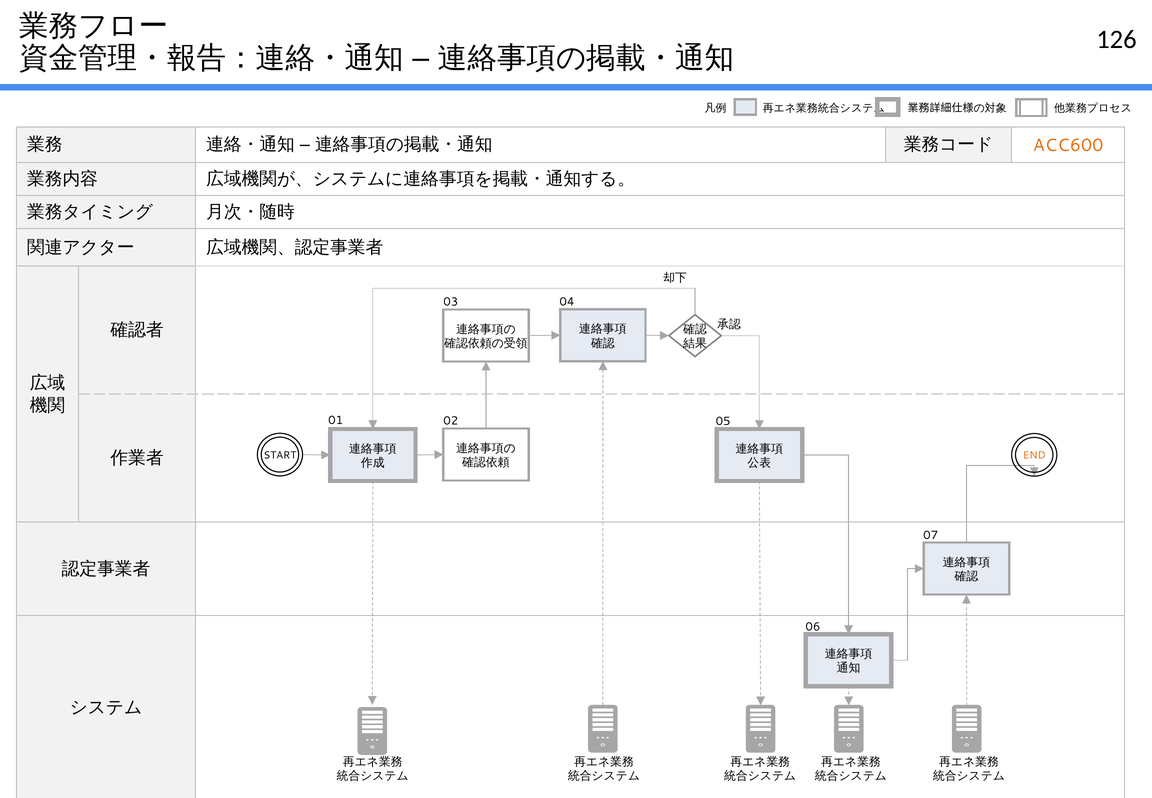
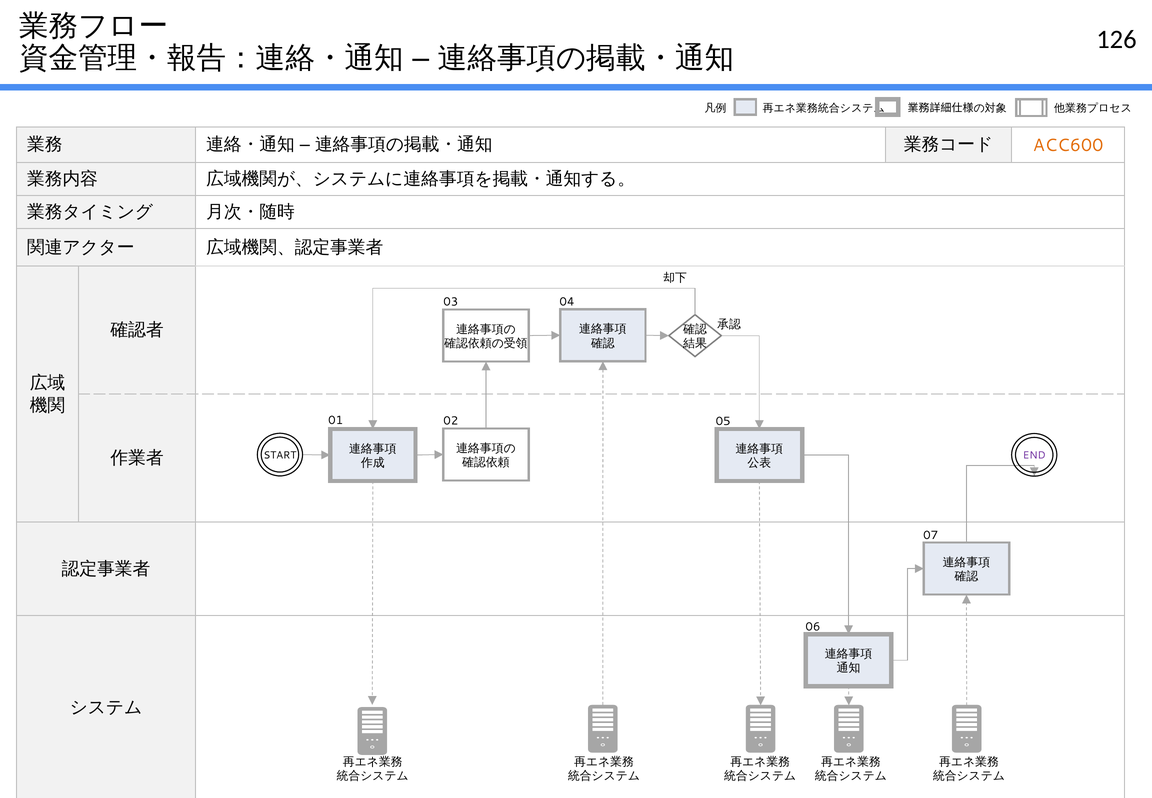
END colour: orange -> purple (1034, 455)
